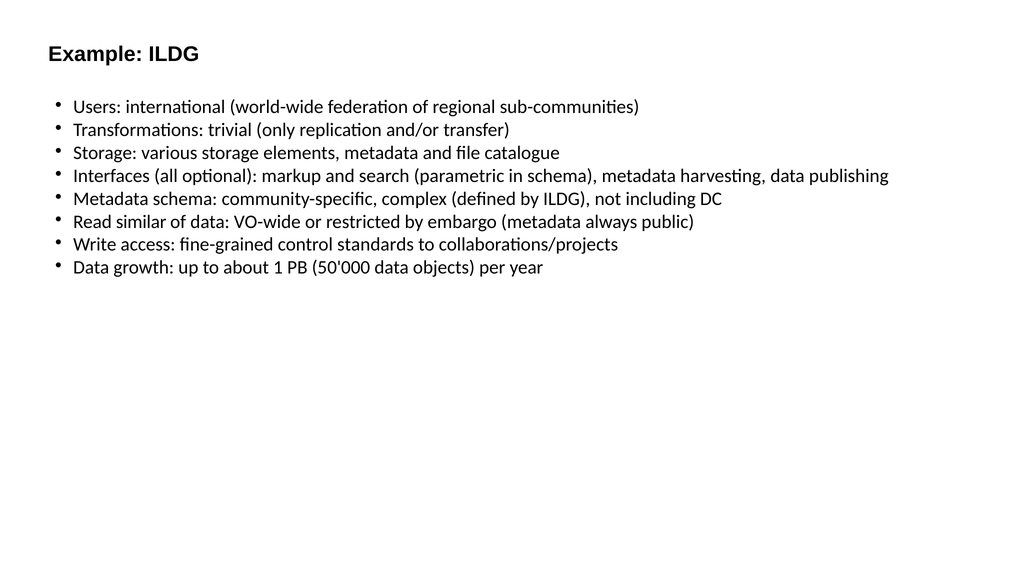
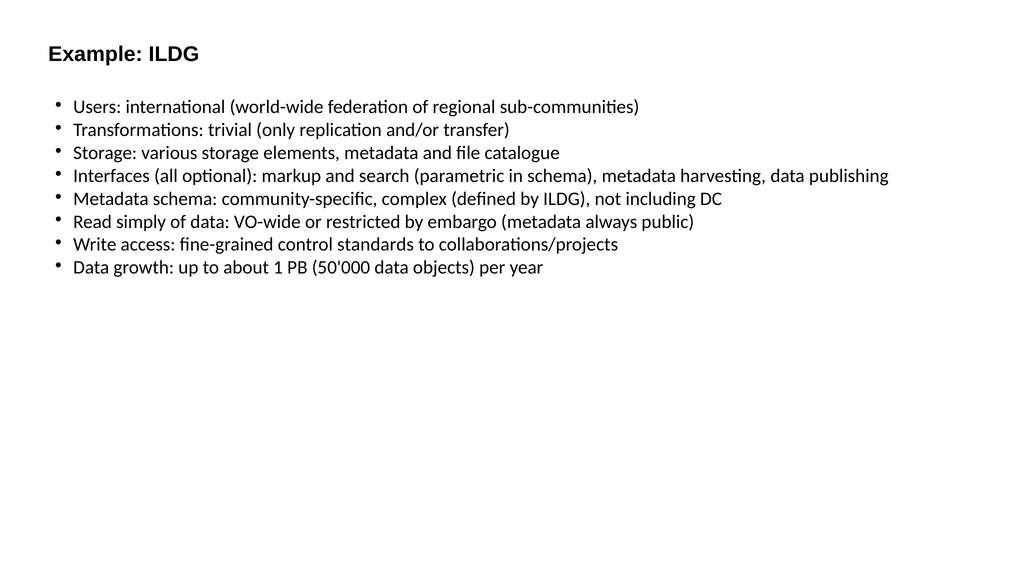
similar: similar -> simply (141, 222)
